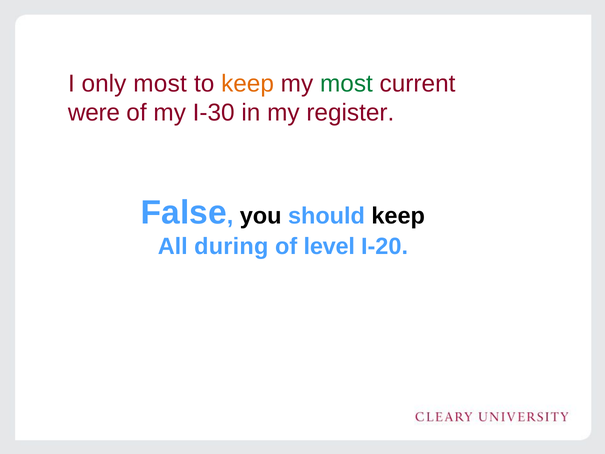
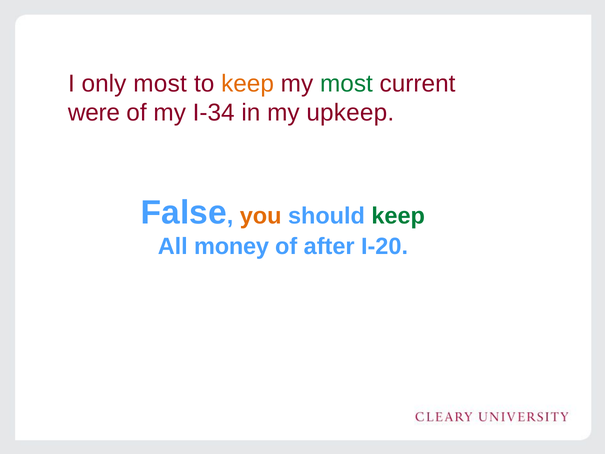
I-30: I-30 -> I-34 (214, 113)
register: register -> upkeep (350, 113)
you colour: black -> orange (261, 216)
keep colour: black -> green (398, 216)
during: during -> money (232, 246)
level: level -> after (329, 246)
